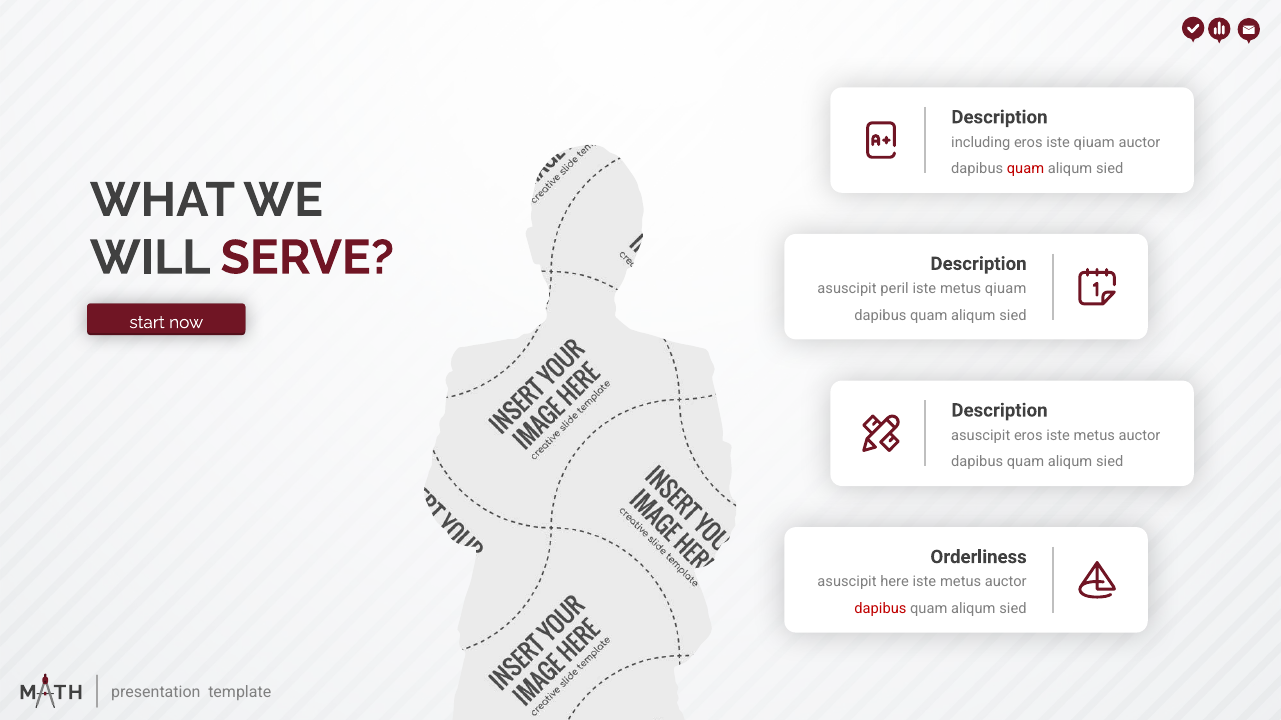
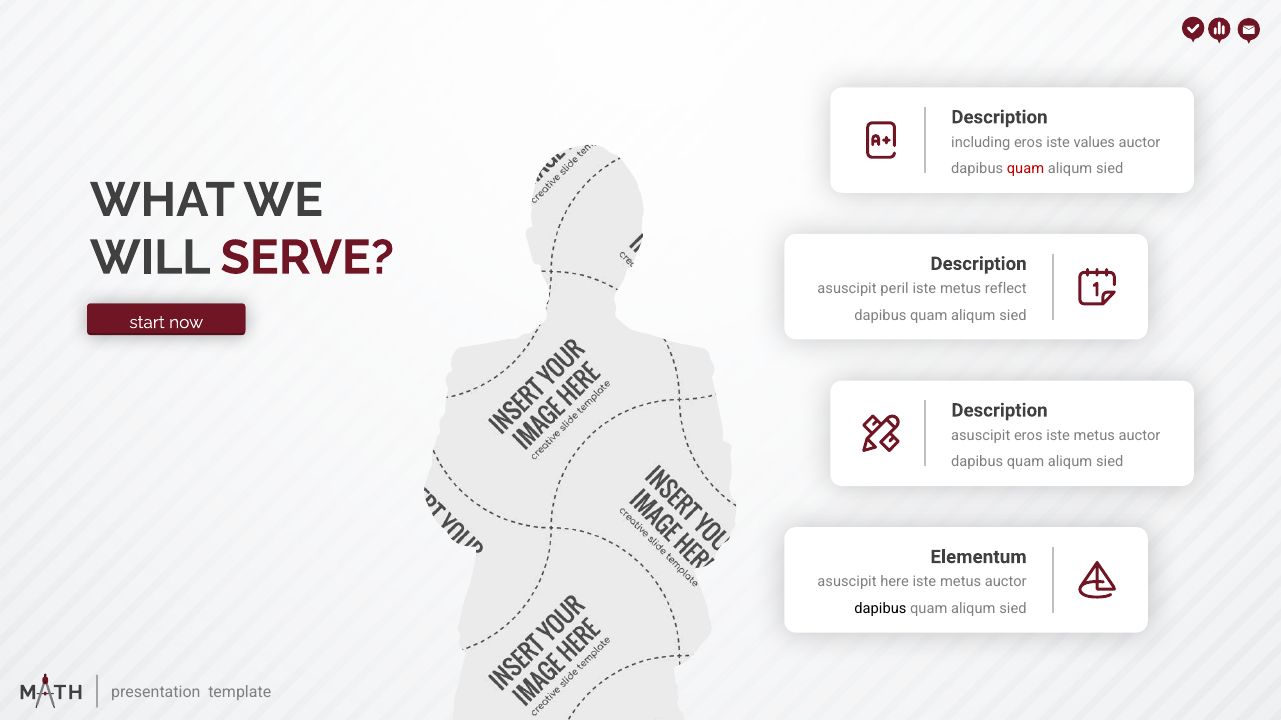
iste qiuam: qiuam -> values (1094, 142)
metus qiuam: qiuam -> reflect (1006, 289)
Orderliness: Orderliness -> Elementum (978, 557)
dapibus colour: red -> black (880, 609)
